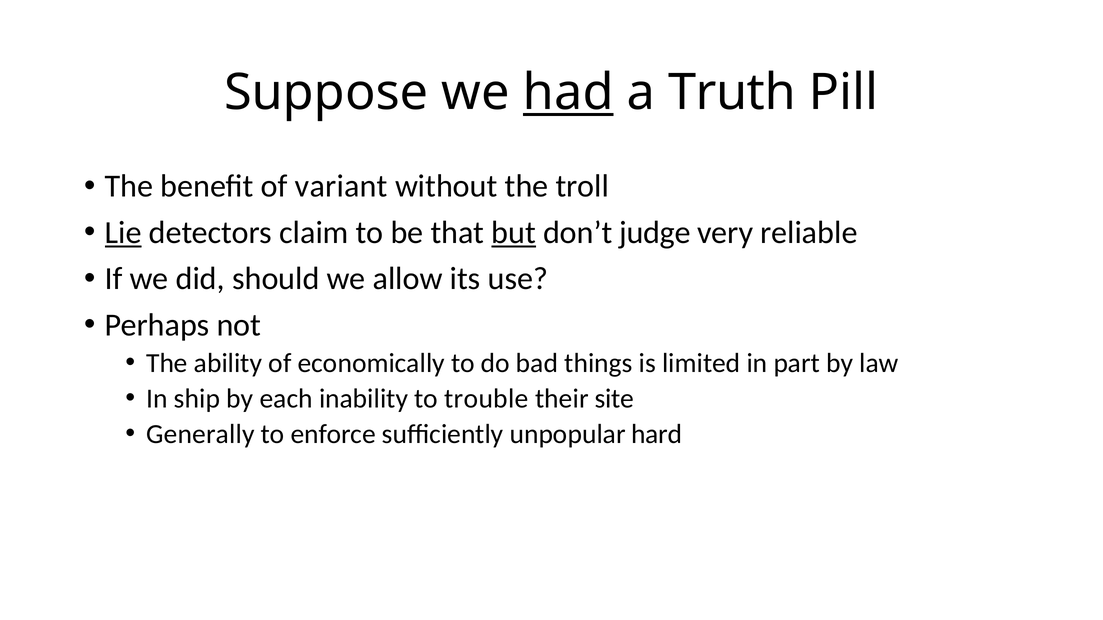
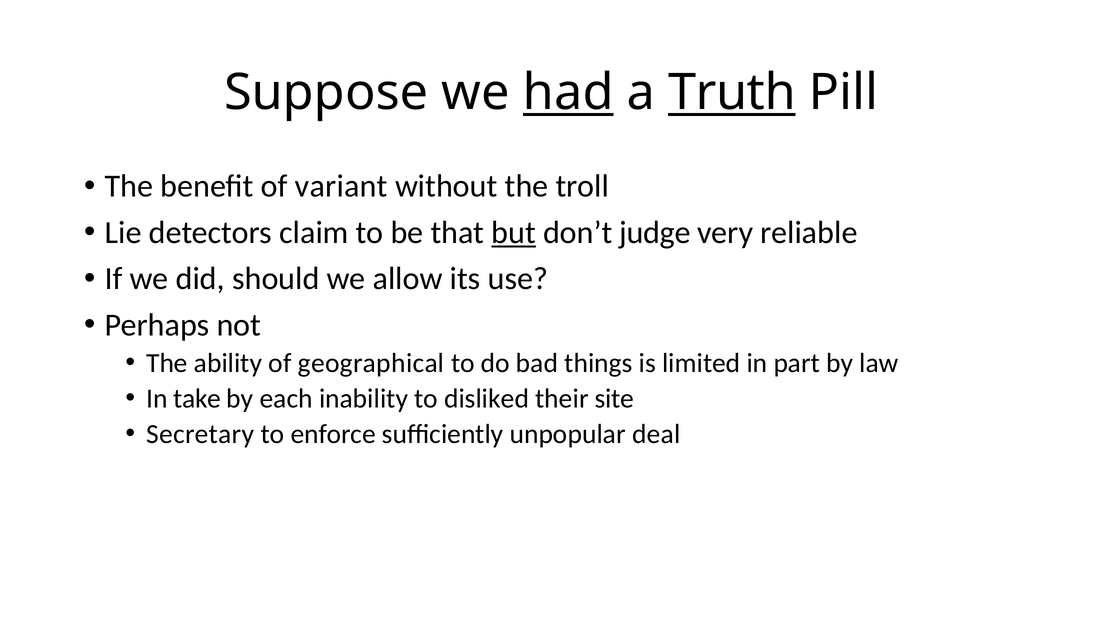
Truth underline: none -> present (732, 93)
Lie underline: present -> none (123, 233)
economically: economically -> geographical (371, 363)
ship: ship -> take (197, 399)
trouble: trouble -> disliked (487, 399)
Generally: Generally -> Secretary (200, 434)
hard: hard -> deal (656, 434)
